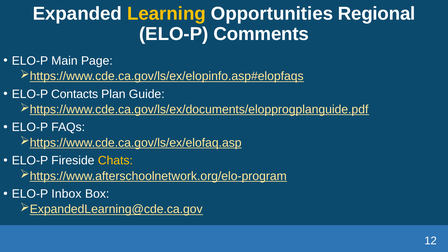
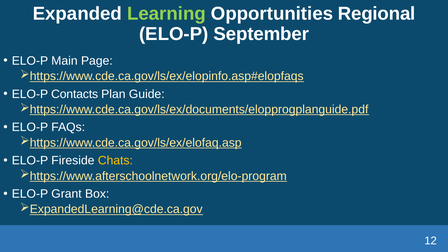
Learning colour: yellow -> light green (166, 14)
Comments: Comments -> September (261, 34)
Inbox: Inbox -> Grant (66, 194)
